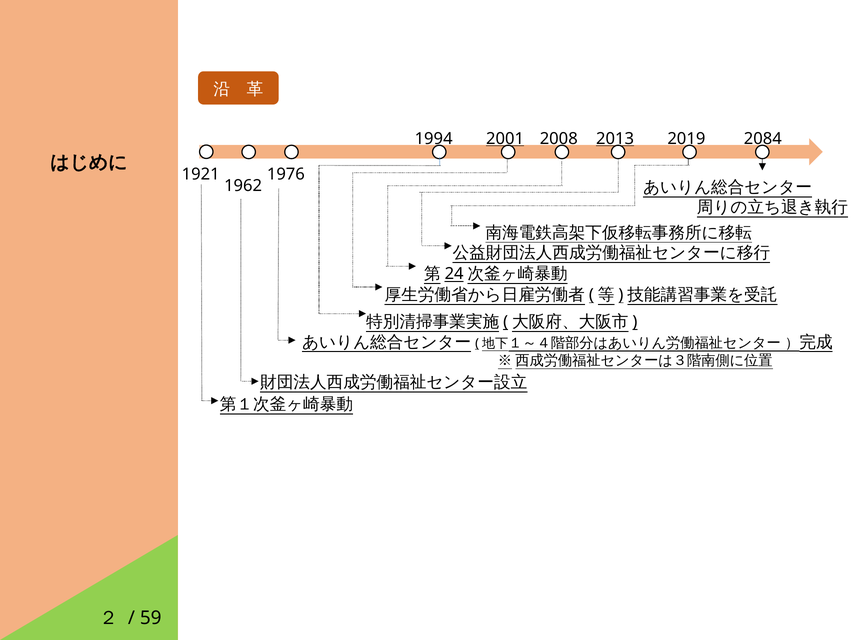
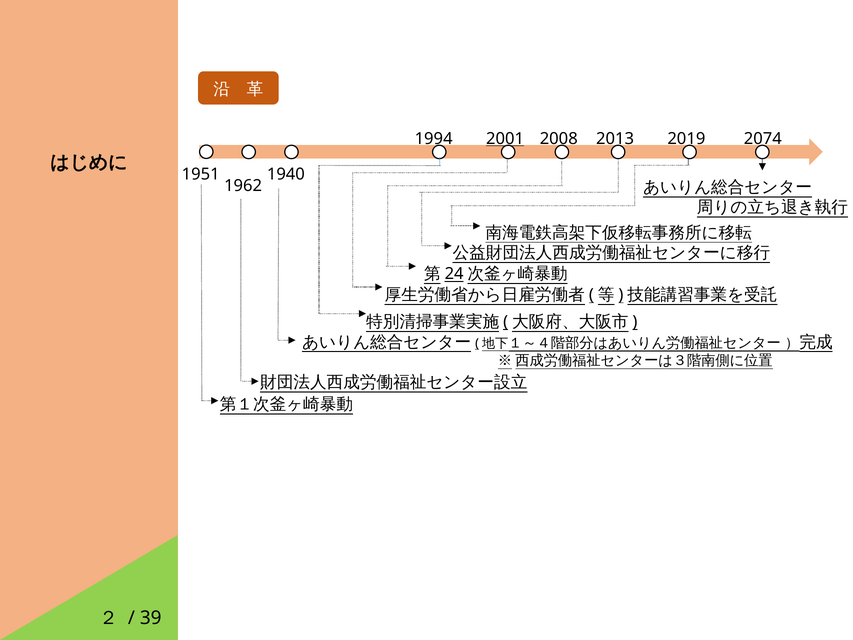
2013 underline: present -> none (615, 139)
2084: 2084 -> 2074 (763, 139)
1921: 1921 -> 1951 (201, 174)
1976: 1976 -> 1940 (286, 174)
59: 59 -> 39 (151, 618)
